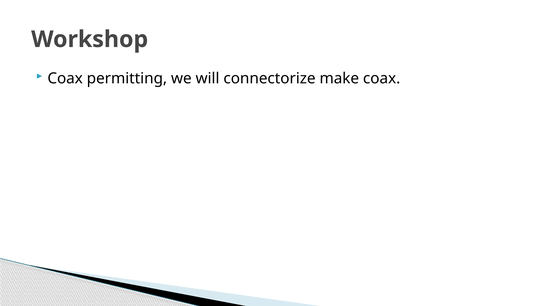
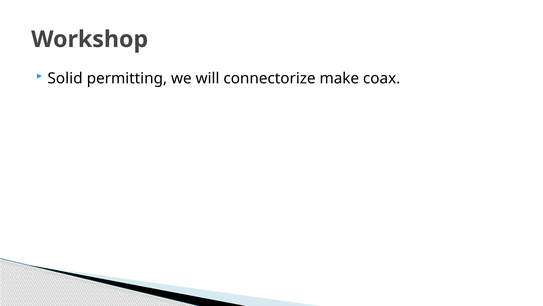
Coax: Coax -> Solid (65, 78)
